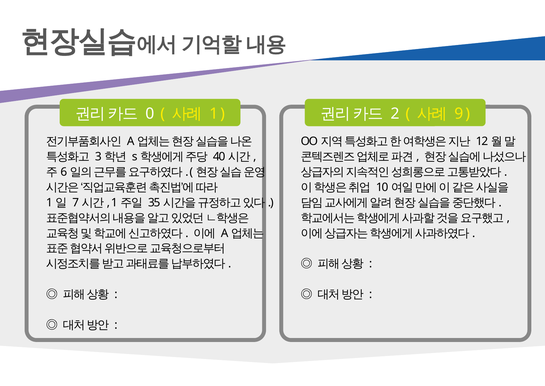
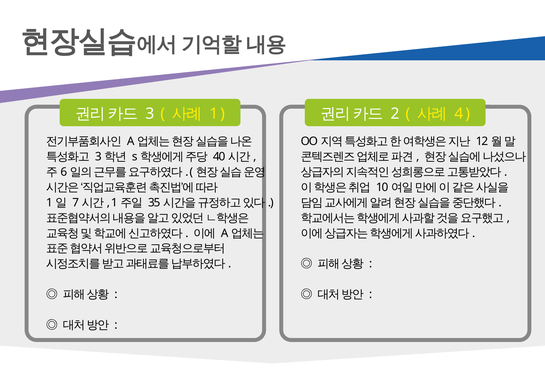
0: 0 -> 3 (150, 113)
9: 9 -> 4 (459, 113)
